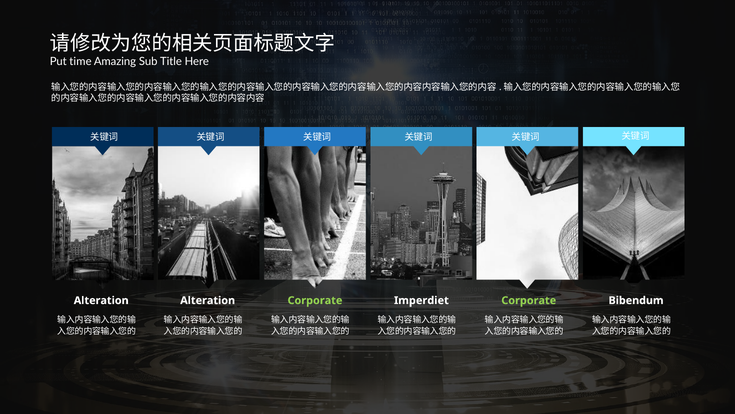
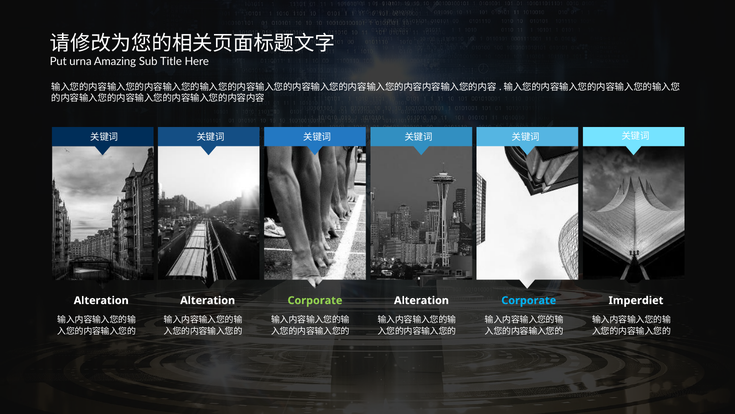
time: time -> urna (80, 62)
Imperdiet: Imperdiet -> Alteration (421, 300)
Corporate colour: light green -> light blue (529, 300)
Bibendum: Bibendum -> Imperdiet (636, 300)
